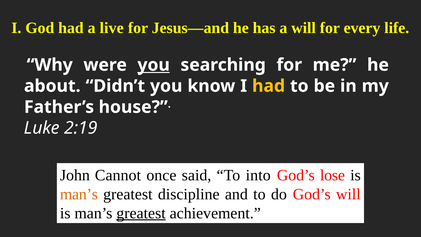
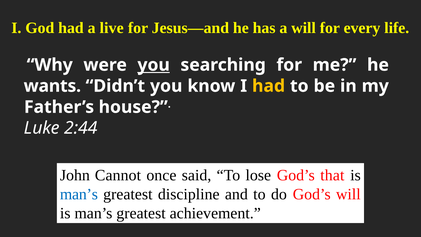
about: about -> wants (52, 86)
2:19: 2:19 -> 2:44 (81, 128)
into: into -> lose (258, 175)
lose: lose -> that (332, 175)
man’s colour: orange -> blue (79, 194)
greatest underline: present -> none (141, 213)
